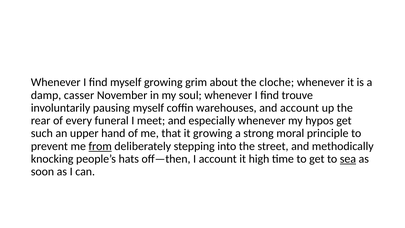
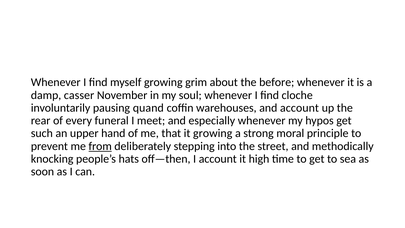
cloche: cloche -> before (277, 82)
trouve: trouve -> cloche (297, 95)
pausing myself: myself -> quand (148, 108)
sea underline: present -> none (348, 159)
